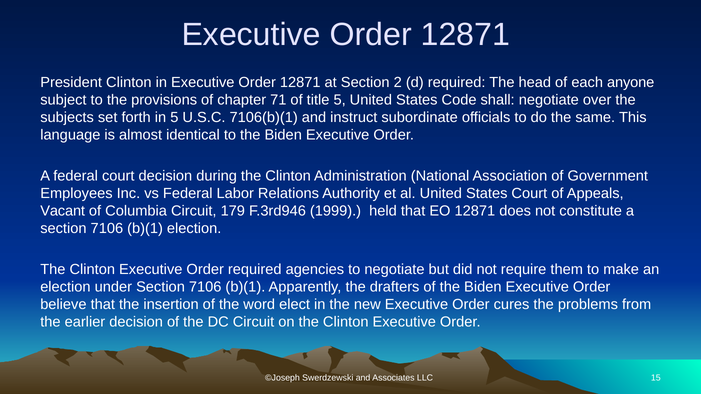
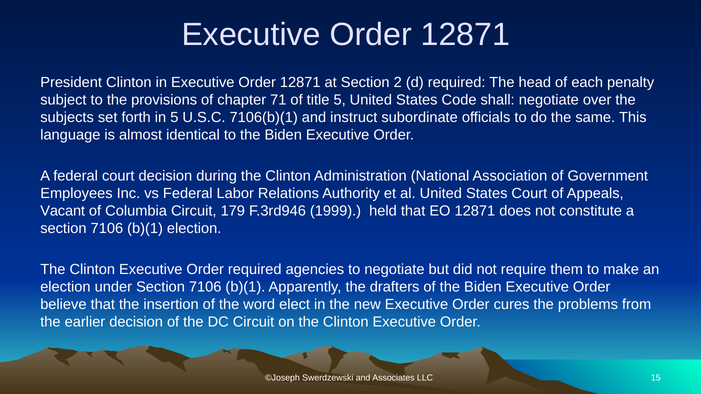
anyone: anyone -> penalty (631, 83)
